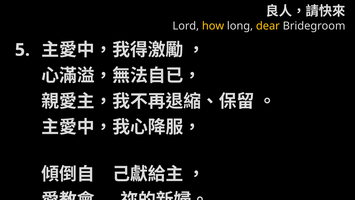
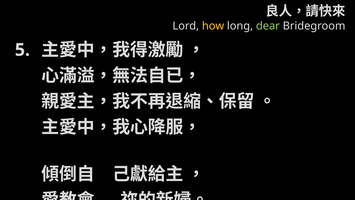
dear colour: yellow -> light green (268, 26)
